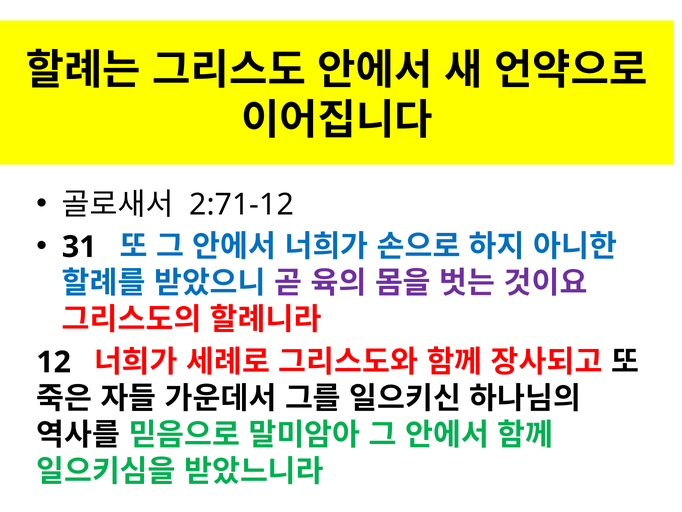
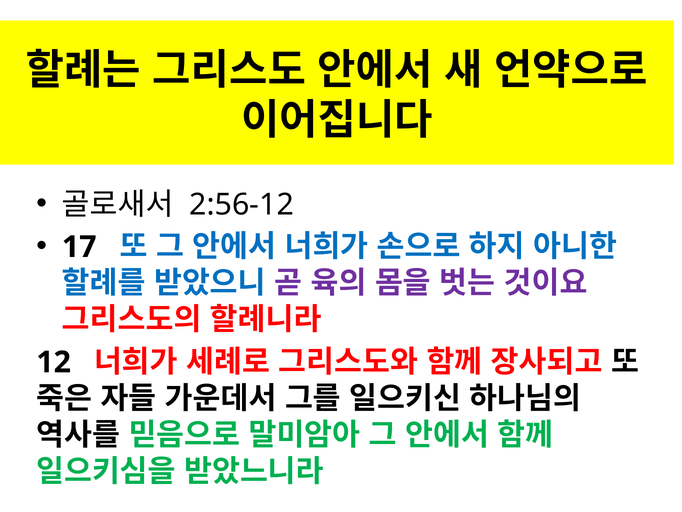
2:71-12: 2:71-12 -> 2:56-12 (242, 204)
31: 31 -> 17 (79, 247)
